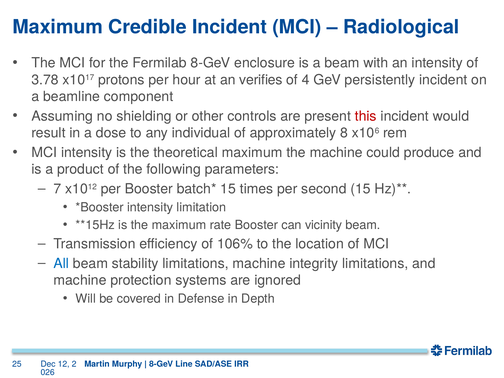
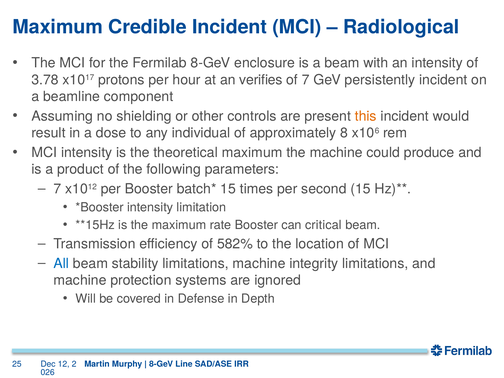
of 4: 4 -> 7 (306, 80)
this colour: red -> orange (366, 116)
vicinity: vicinity -> critical (323, 225)
106%: 106% -> 582% (235, 244)
